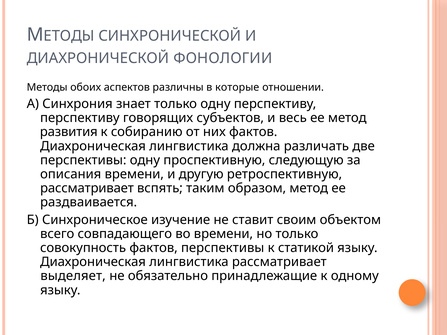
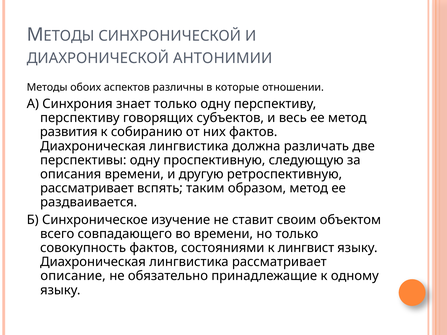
ФОНОЛОГИИ: ФОНОЛОГИИ -> АНТОНИМИИ (223, 58)
фактов перспективы: перспективы -> состояниями (223, 248)
статикой: статикой -> лингвист (306, 248)
выделяет: выделяет -> описание (73, 276)
